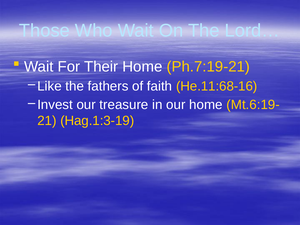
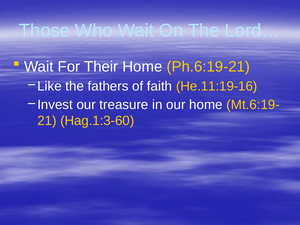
Ph.7:19-21: Ph.7:19-21 -> Ph.6:19-21 (208, 67)
He.11:68-16: He.11:68-16 -> He.11:19-16 (217, 86)
Hag.1:3-19: Hag.1:3-19 -> Hag.1:3-60 (97, 121)
